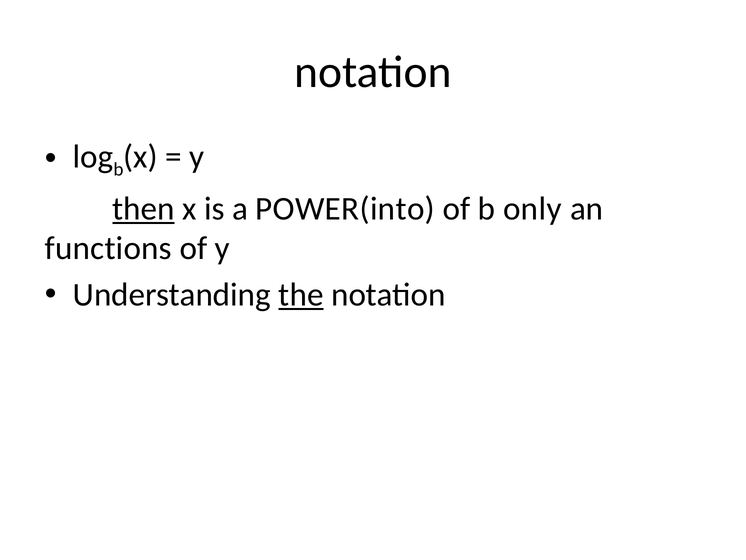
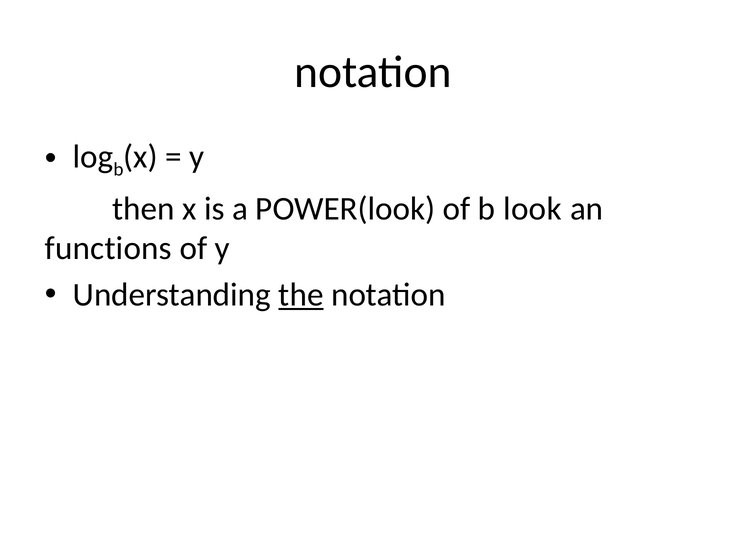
then underline: present -> none (143, 208)
POWER(into: POWER(into -> POWER(look (345, 208)
only: only -> look (532, 208)
